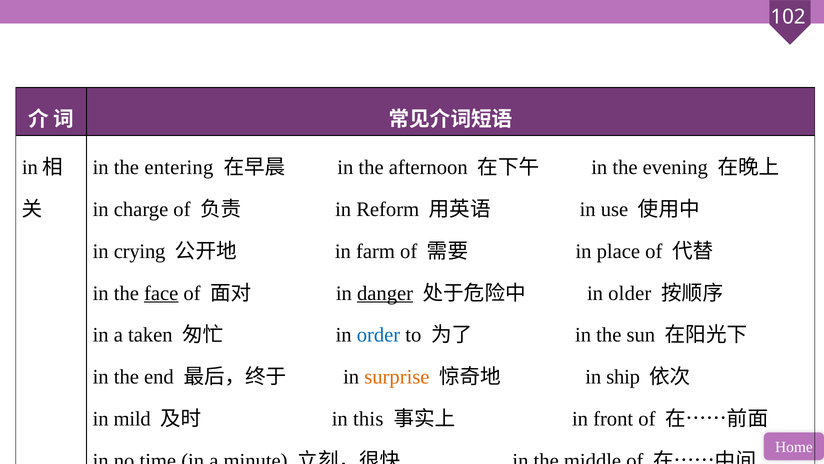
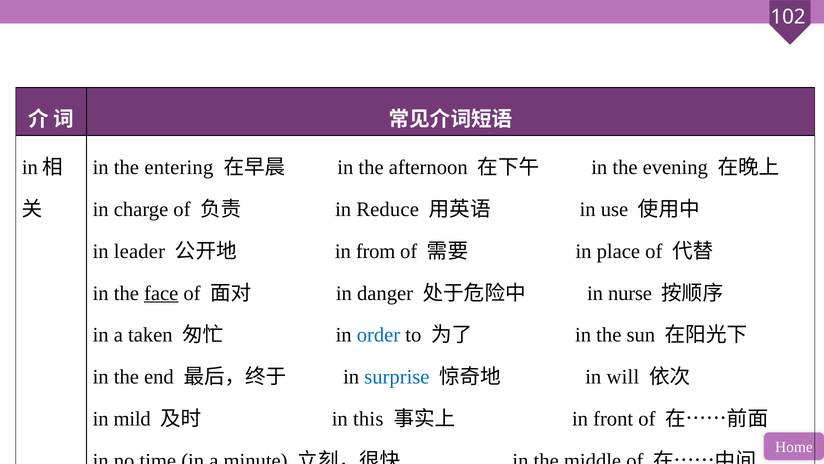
Reform: Reform -> Reduce (388, 209)
crying: crying -> leader (139, 251)
farm: farm -> from (376, 251)
danger underline: present -> none (385, 293)
older: older -> nurse (630, 293)
surprise colour: orange -> blue (397, 377)
ship: ship -> will (623, 377)
